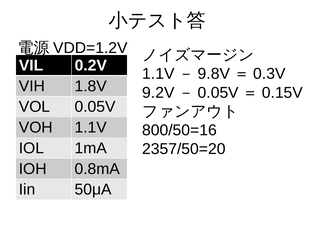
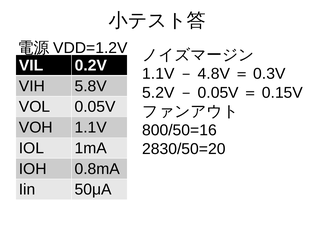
9.8V: 9.8V -> 4.8V (214, 74)
1.8V: 1.8V -> 5.8V (91, 86)
9.2V: 9.2V -> 5.2V (158, 93)
2357/50=20: 2357/50=20 -> 2830/50=20 (184, 149)
